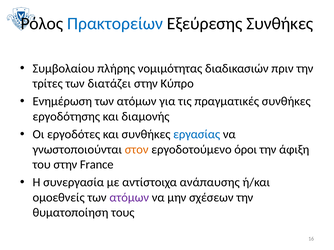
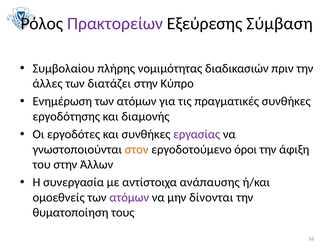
Πρακτορείων colour: blue -> purple (115, 24)
Εξεύρεσης Συνθήκες: Συνθήκες -> Σύμβαση (280, 24)
τρίτες: τρίτες -> άλλες (48, 84)
εργασίας colour: blue -> purple (197, 135)
France: France -> Άλλων (97, 165)
σχέσεων: σχέσεων -> δίνονται (211, 198)
